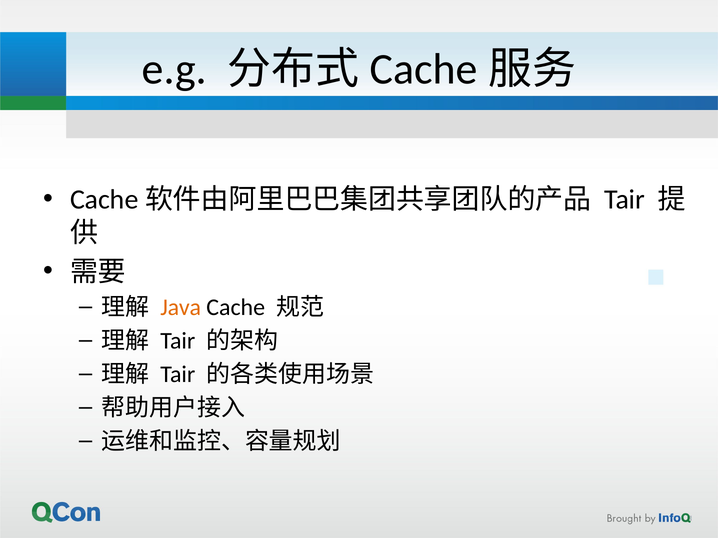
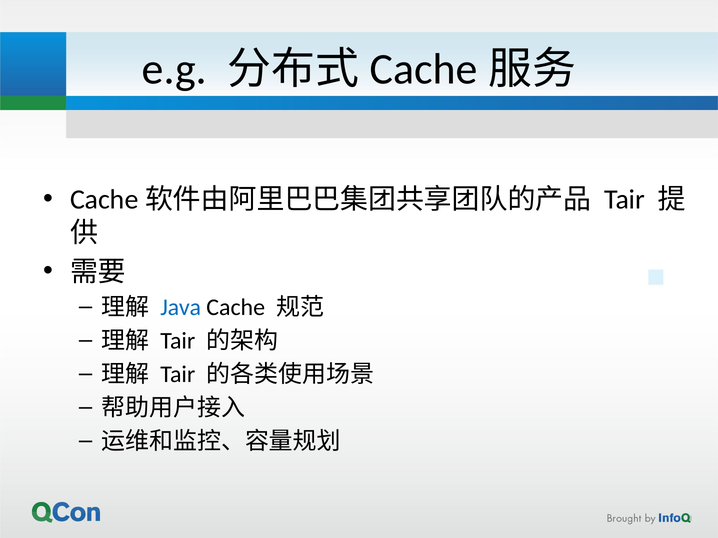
Java colour: orange -> blue (181, 308)
